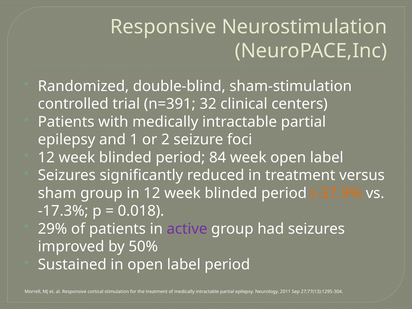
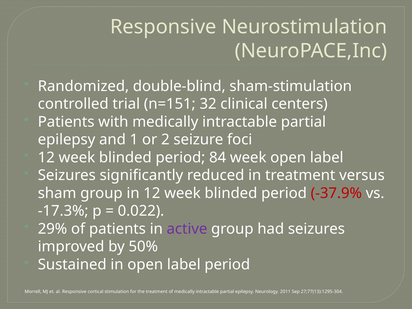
n=391: n=391 -> n=151 (170, 104)
-37.9% colour: orange -> red (336, 193)
0.018: 0.018 -> 0.022 (141, 211)
